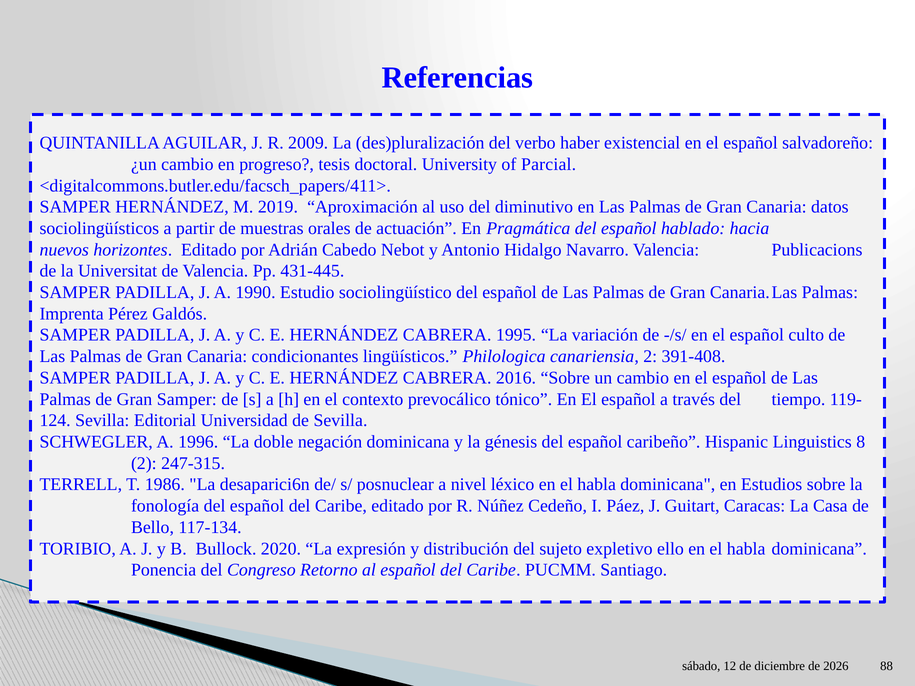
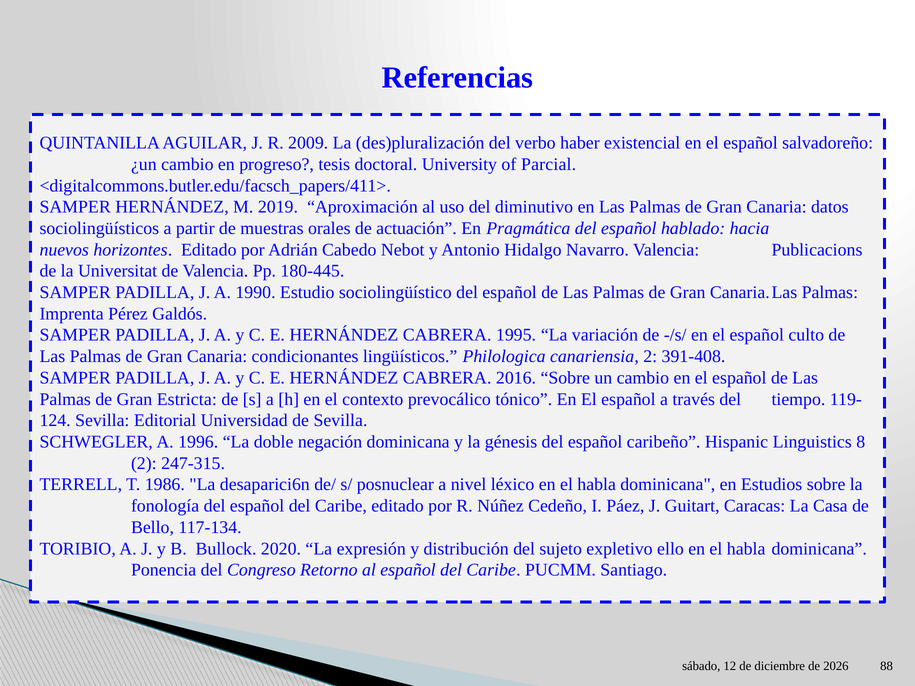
431-445: 431-445 -> 180-445 (312, 271)
Gran Samper: Samper -> Estricta (187, 399)
